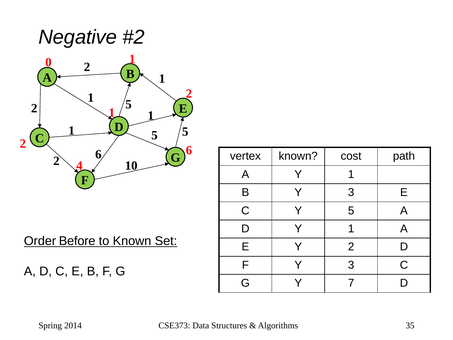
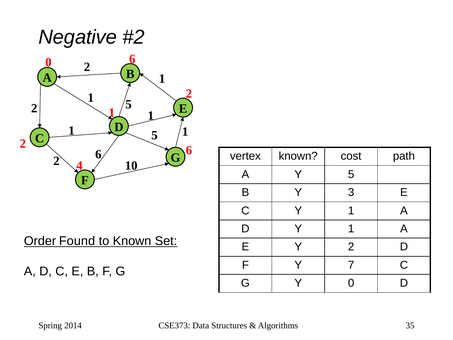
0 1: 1 -> 6 (132, 59)
5: 5 -> 1 (185, 131)
A Y 1: 1 -> 5 (351, 174)
C Y 5: 5 -> 1 (351, 210)
Before: Before -> Found (77, 241)
F Y 3: 3 -> 7 (351, 265)
Y 7: 7 -> 0 (351, 283)
